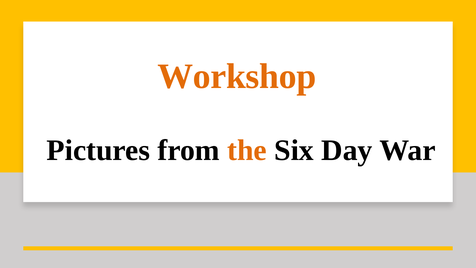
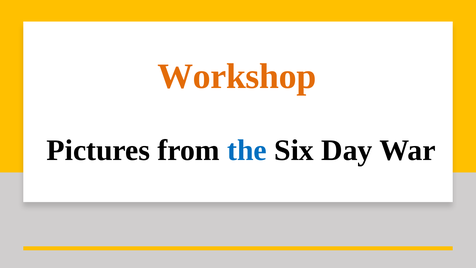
the colour: orange -> blue (247, 150)
